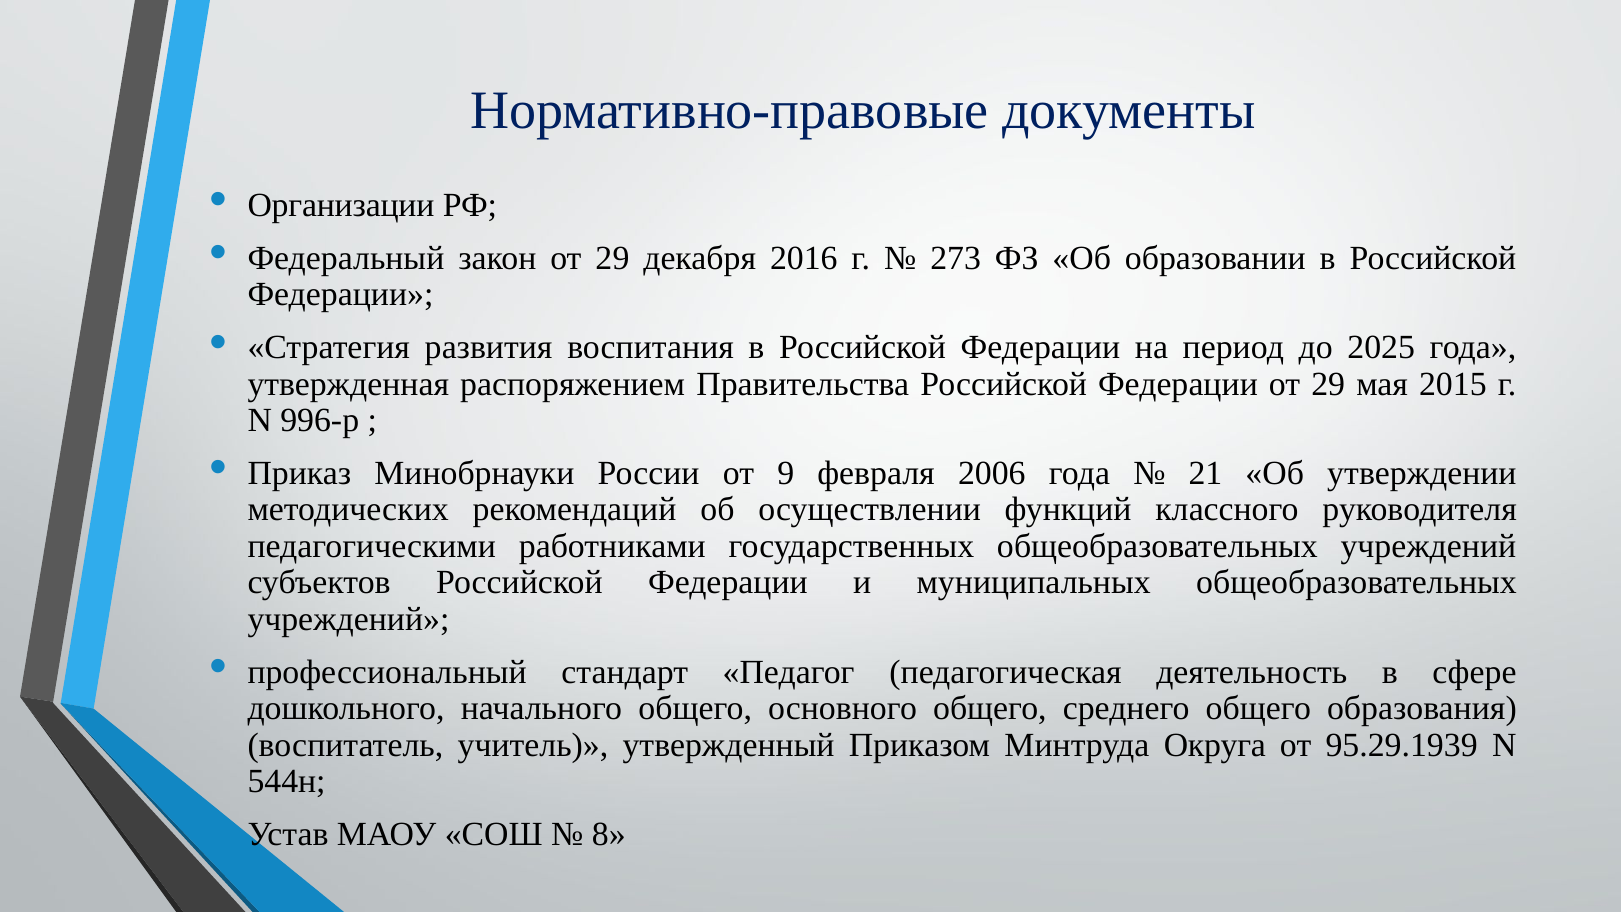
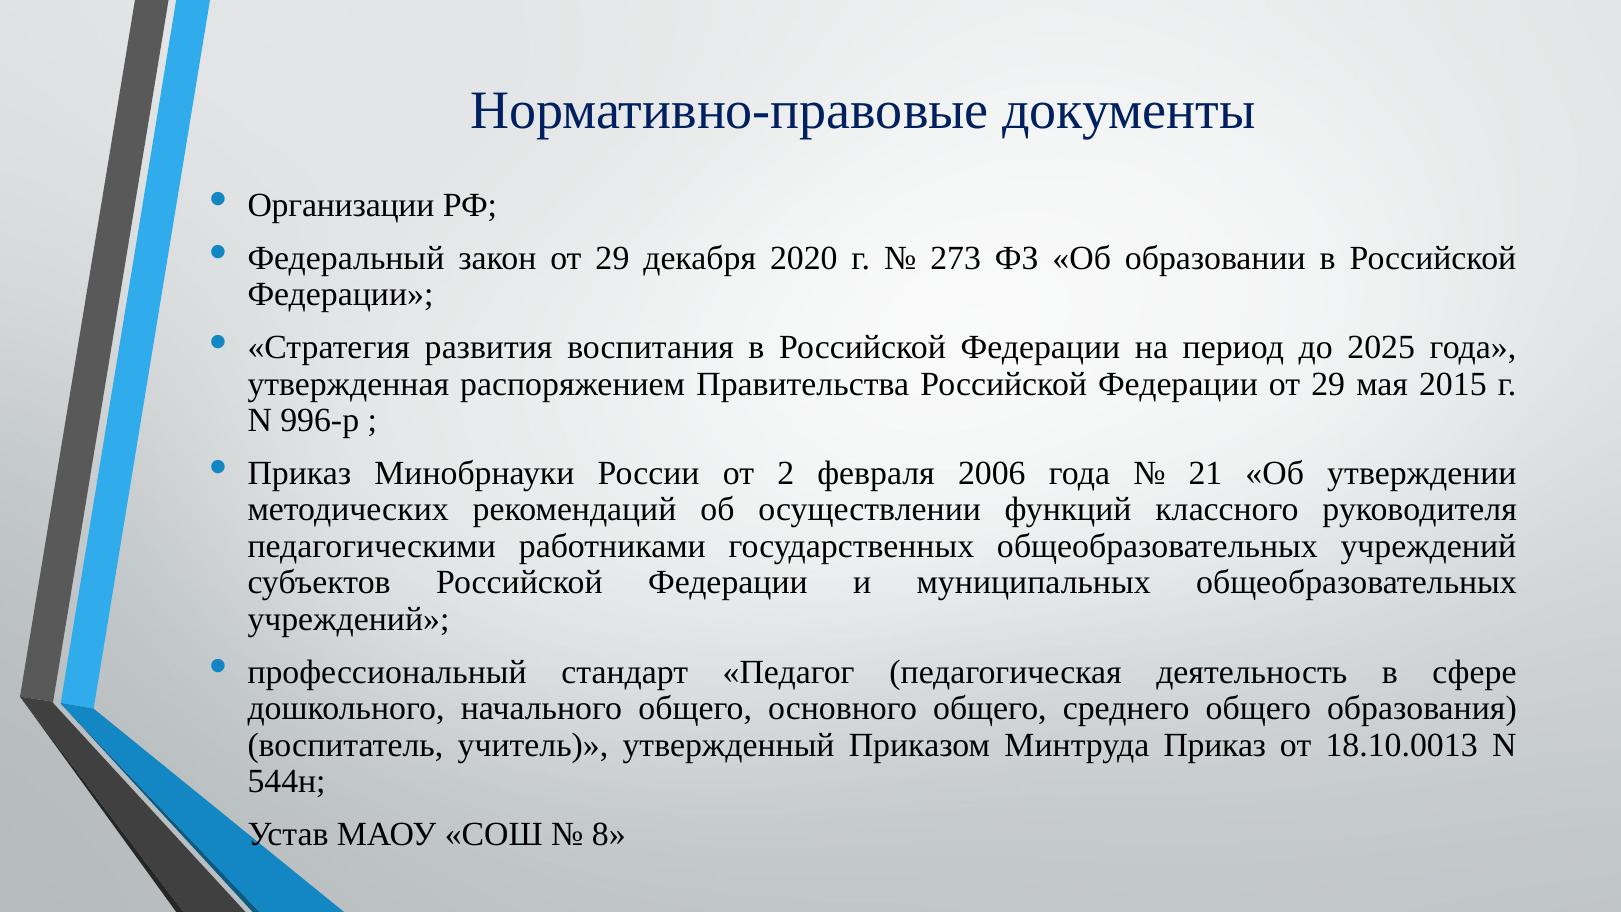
2016: 2016 -> 2020 (804, 258)
9: 9 -> 2 (786, 473)
Минтруда Округа: Округа -> Приказ (1215, 745)
95.29.1939: 95.29.1939 -> 18.10.0013 (1402, 745)
